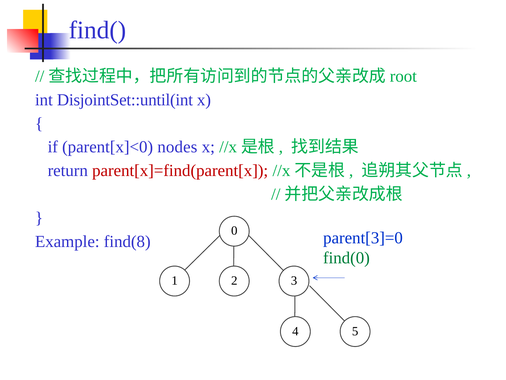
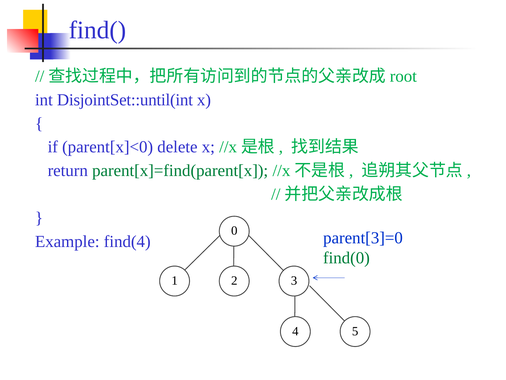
nodes: nodes -> delete (177, 147)
parent[x]=find(parent[x colour: red -> green (180, 170)
find(8: find(8 -> find(4 (127, 241)
